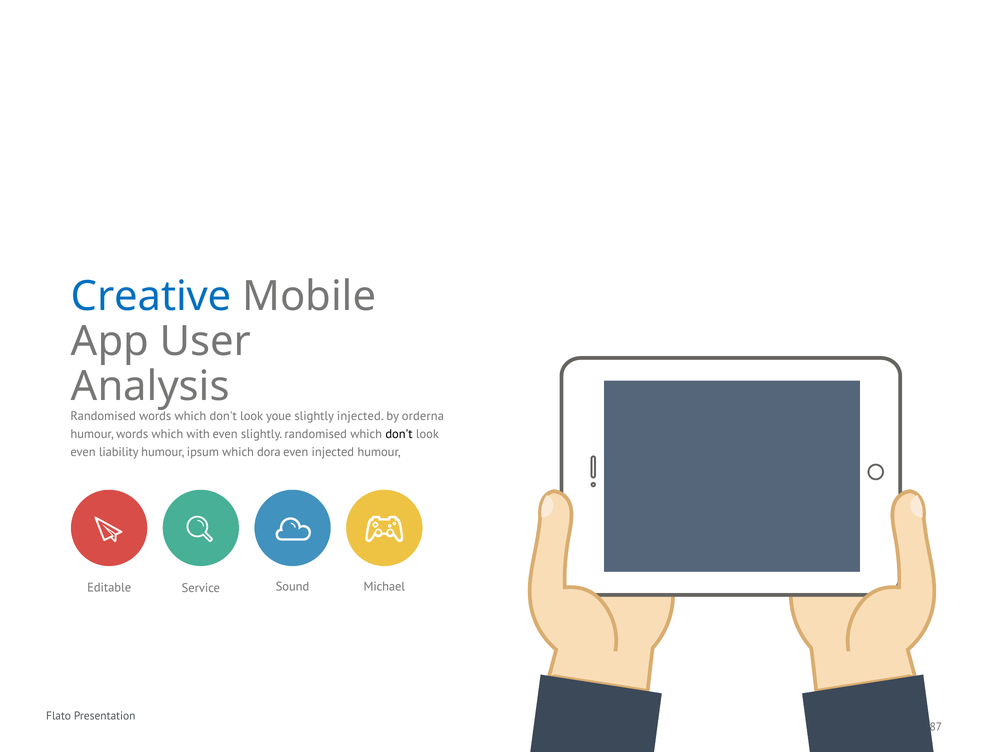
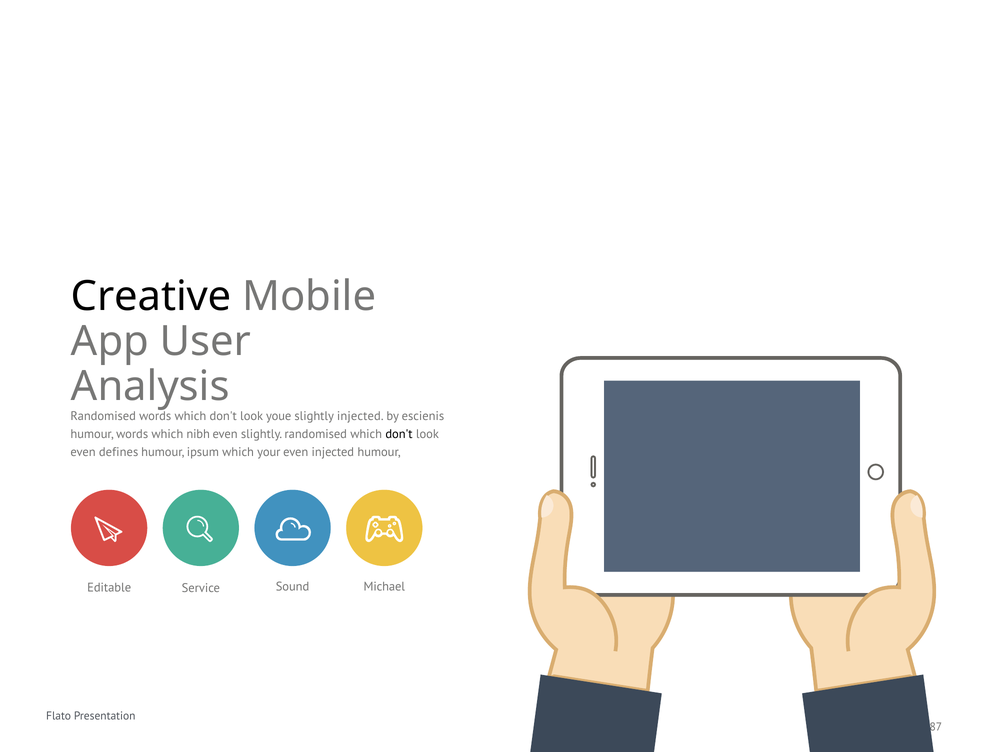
Creative colour: blue -> black (151, 296)
orderna: orderna -> escienis (423, 416)
with: with -> nibh (198, 434)
liability: liability -> defines (119, 452)
dora: dora -> your (269, 452)
